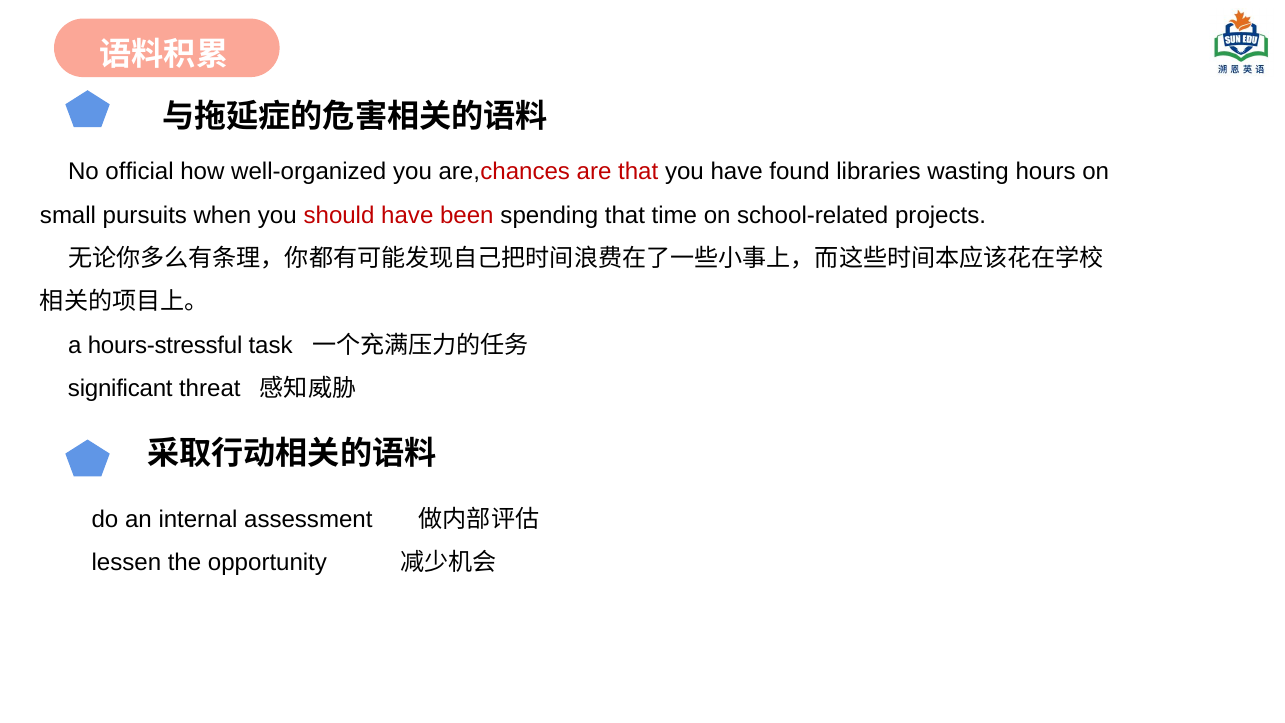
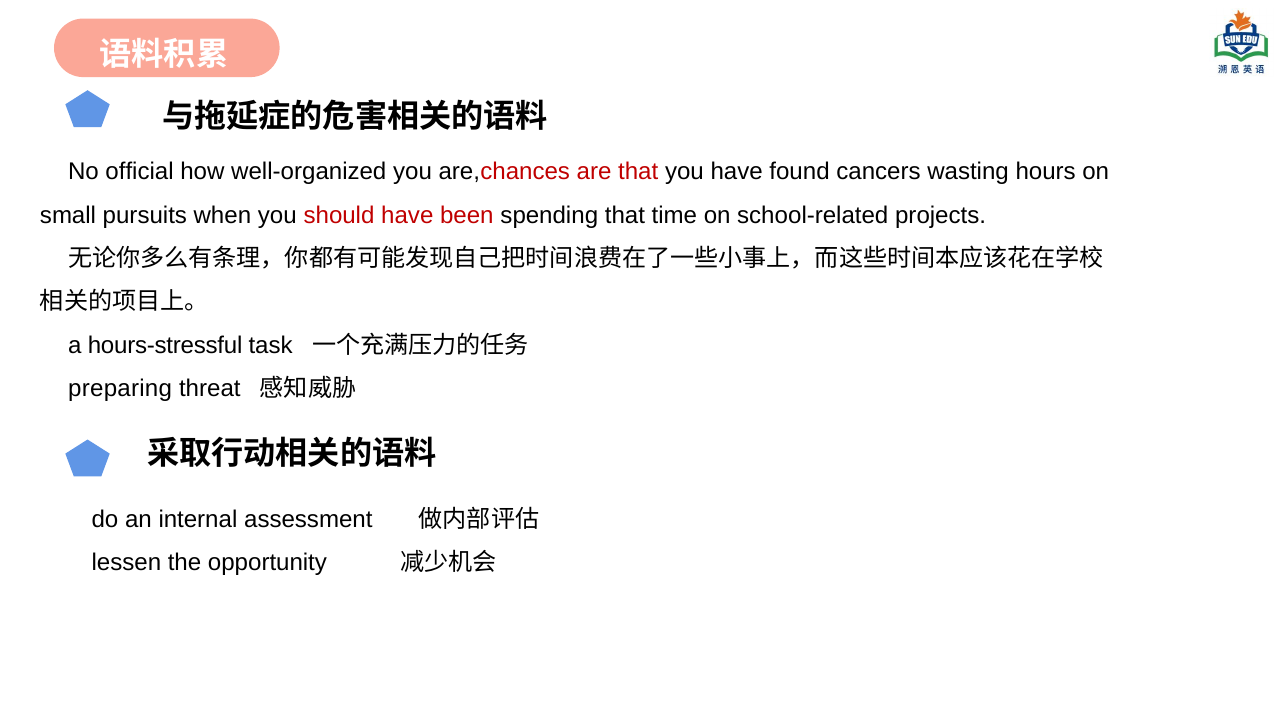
libraries: libraries -> cancers (878, 172)
significant: significant -> preparing (120, 389)
